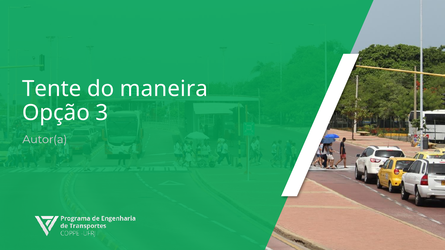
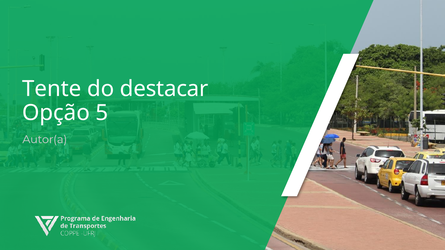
maneira: maneira -> destacar (164, 89)
3: 3 -> 5 (102, 113)
